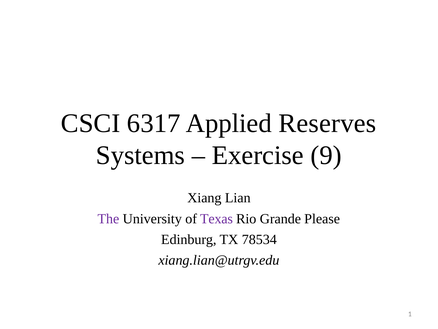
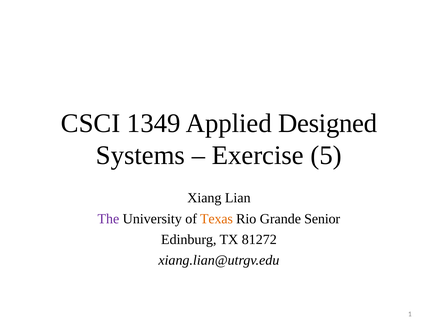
6317: 6317 -> 1349 (154, 123)
Reserves: Reserves -> Designed (328, 123)
9: 9 -> 5 (326, 155)
Texas colour: purple -> orange (216, 218)
Please: Please -> Senior (322, 218)
78534: 78534 -> 81272 (259, 239)
